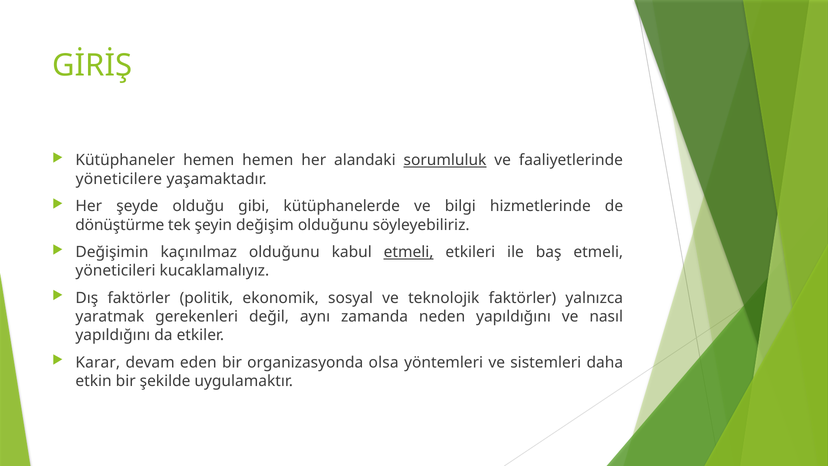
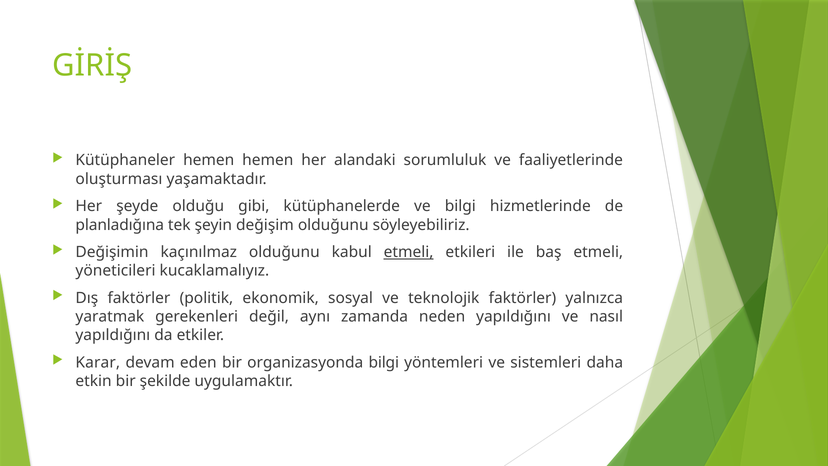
sorumluluk underline: present -> none (445, 160)
yöneticilere: yöneticilere -> oluşturması (119, 179)
dönüştürme: dönüştürme -> planladığına (120, 225)
organizasyonda olsa: olsa -> bilgi (384, 362)
